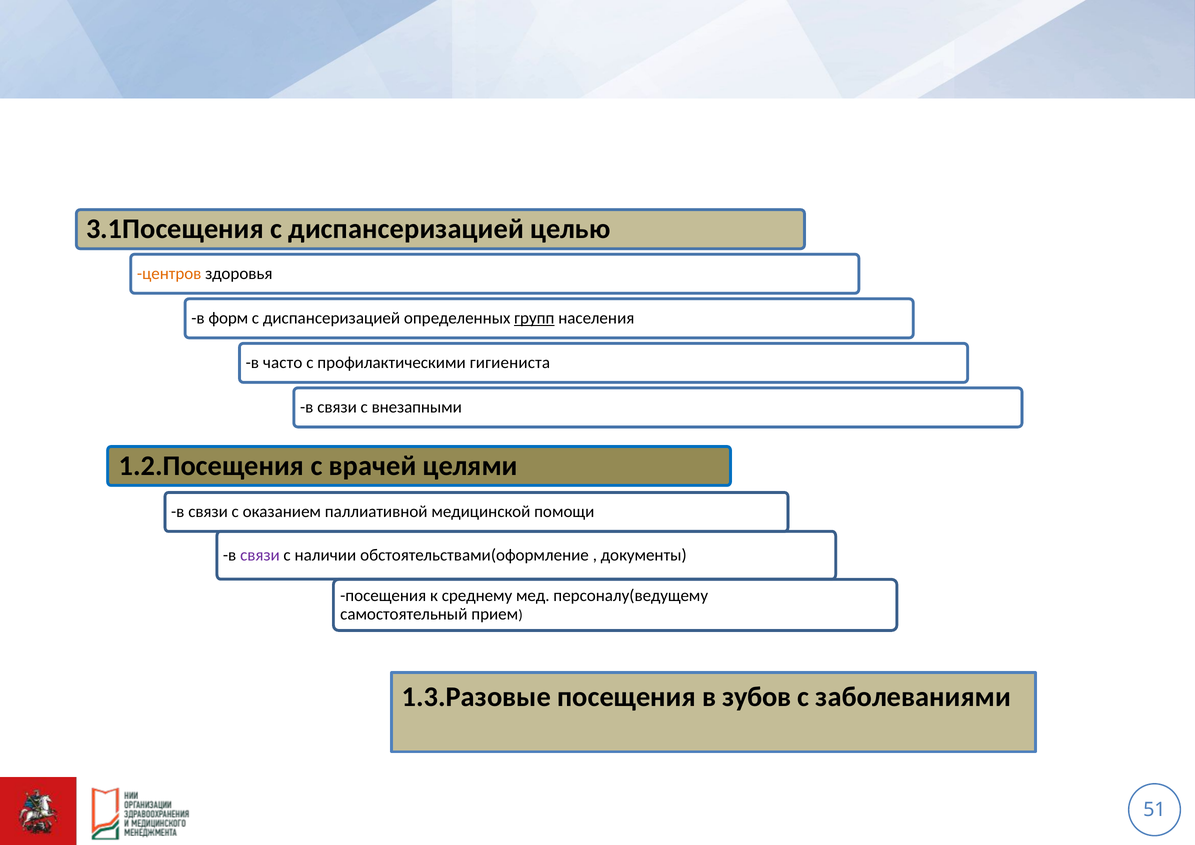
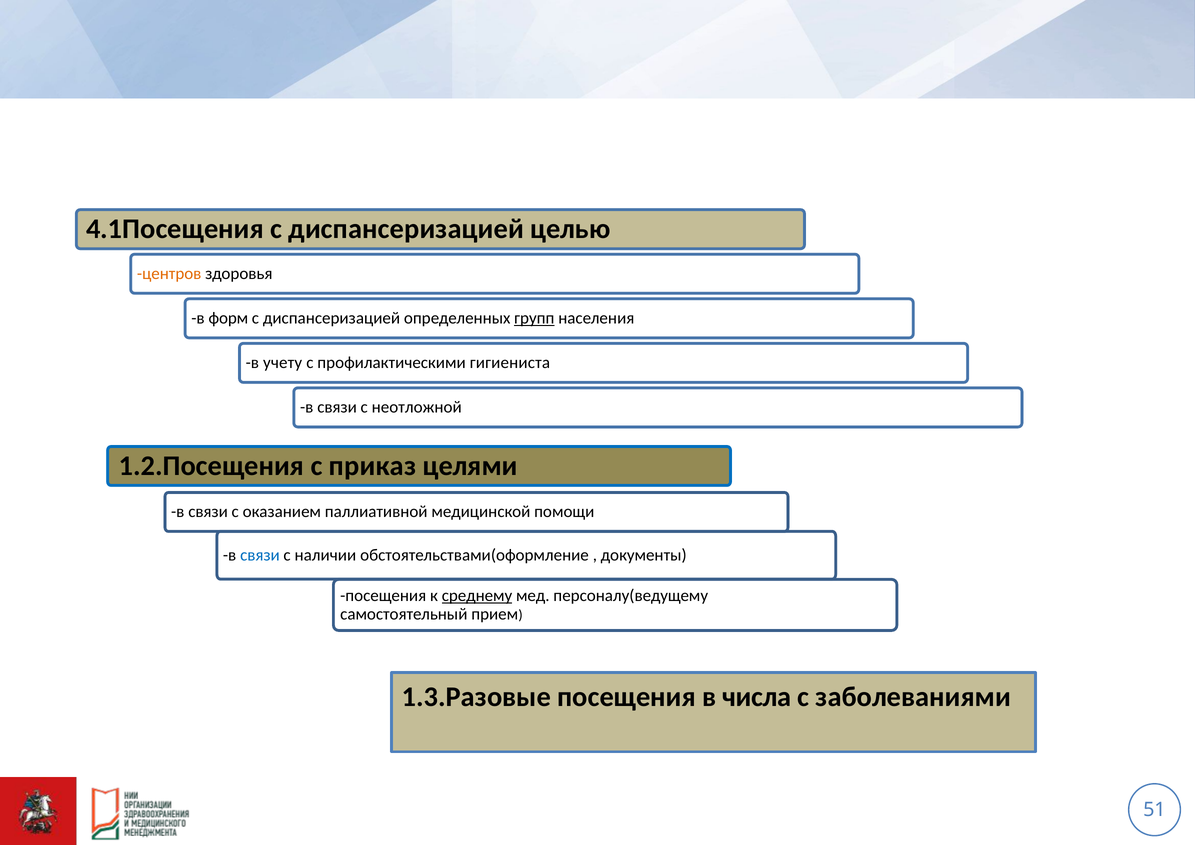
3.1Посещения: 3.1Посещения -> 4.1Посещения (175, 229)
часто: часто -> учету (283, 363)
внезапными: внезапными -> неотложной (417, 407)
врачей: врачей -> приказ (373, 466)
связи colour: purple -> blue (260, 555)
среднему underline: none -> present (477, 596)
зубов: зубов -> числа (757, 697)
